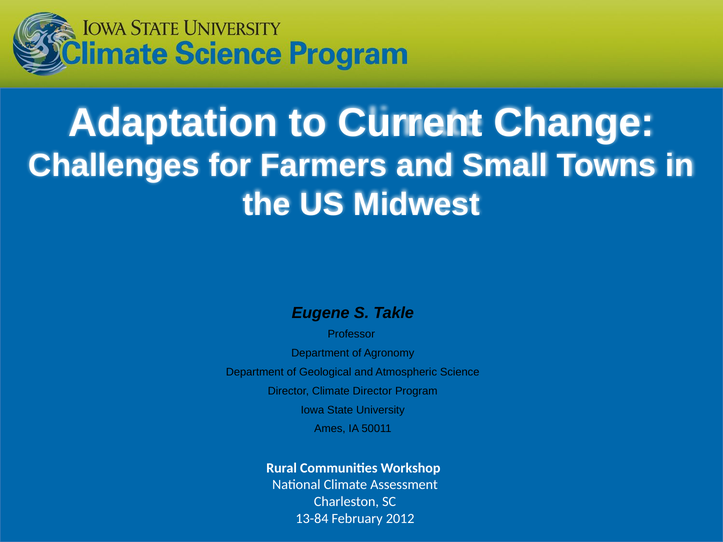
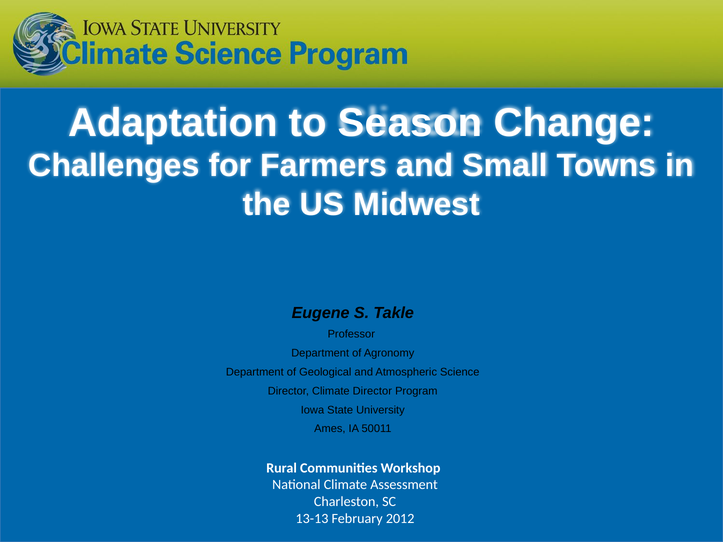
Current: Current -> Season (410, 123)
13-84: 13-84 -> 13-13 (312, 519)
